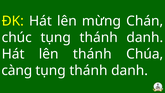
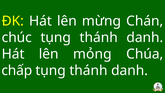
lên thánh: thánh -> mỏng (92, 54)
càng: càng -> chấp (17, 70)
